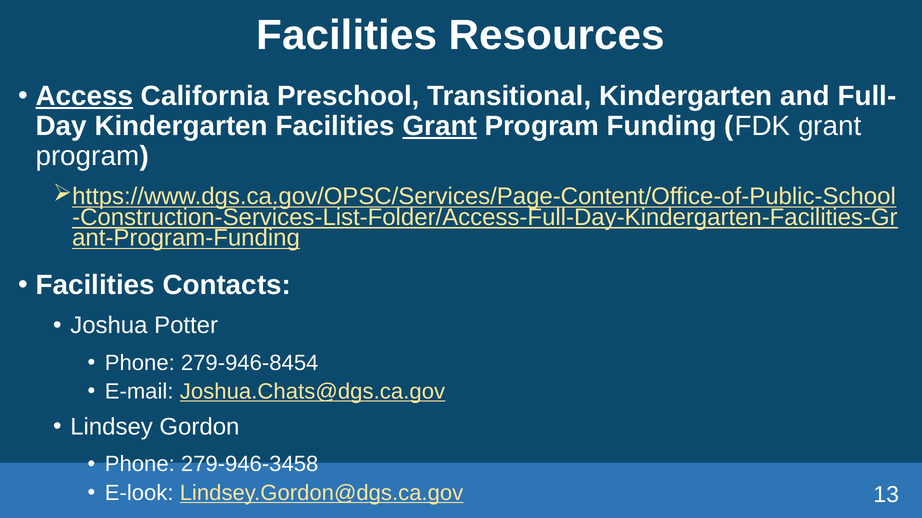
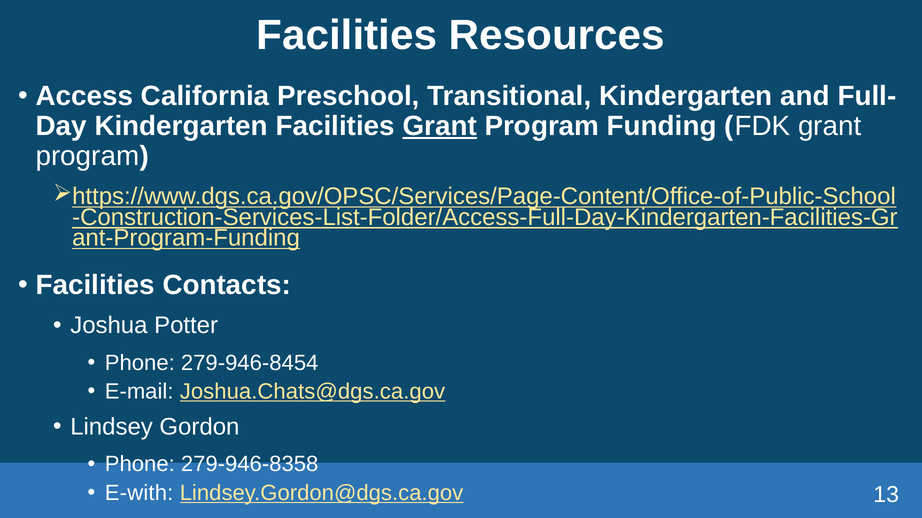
Access underline: present -> none (84, 96)
279-946-3458: 279-946-3458 -> 279-946-8358 (250, 465)
E-look: E-look -> E-with (139, 493)
